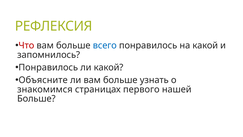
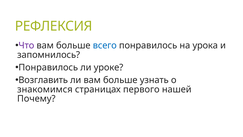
Что colour: red -> purple (26, 45)
на какой: какой -> урока (205, 45)
ли какой: какой -> уроке (108, 67)
Объясните: Объясните -> Возглавить (43, 80)
Больше: Больше -> Почему (36, 98)
